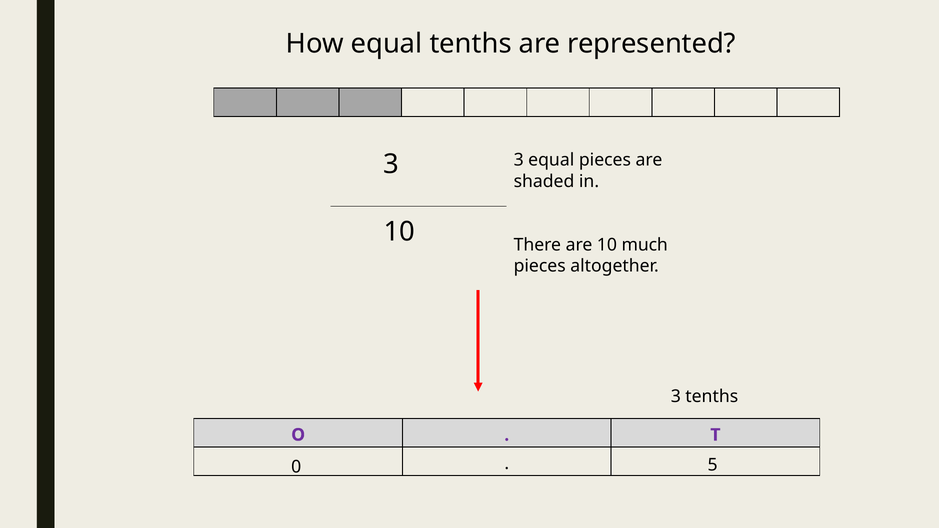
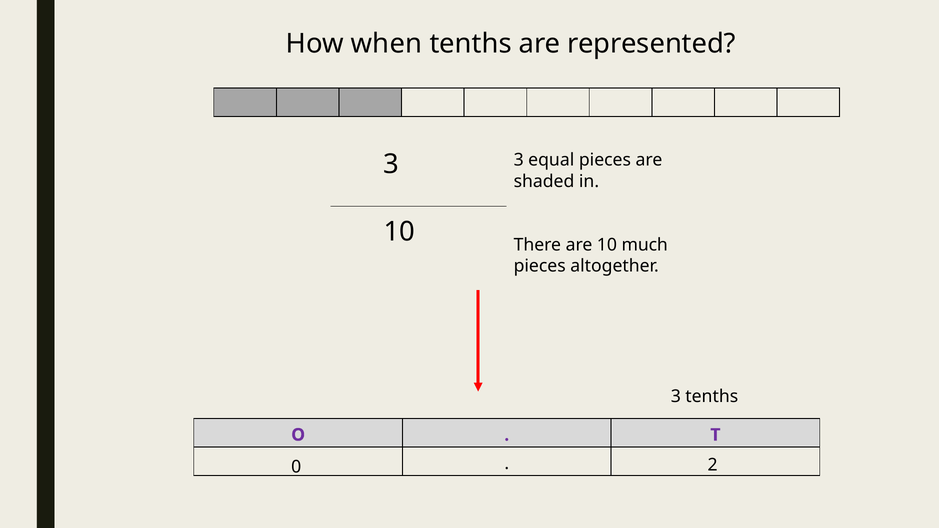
How equal: equal -> when (386, 44)
5: 5 -> 2 (713, 465)
